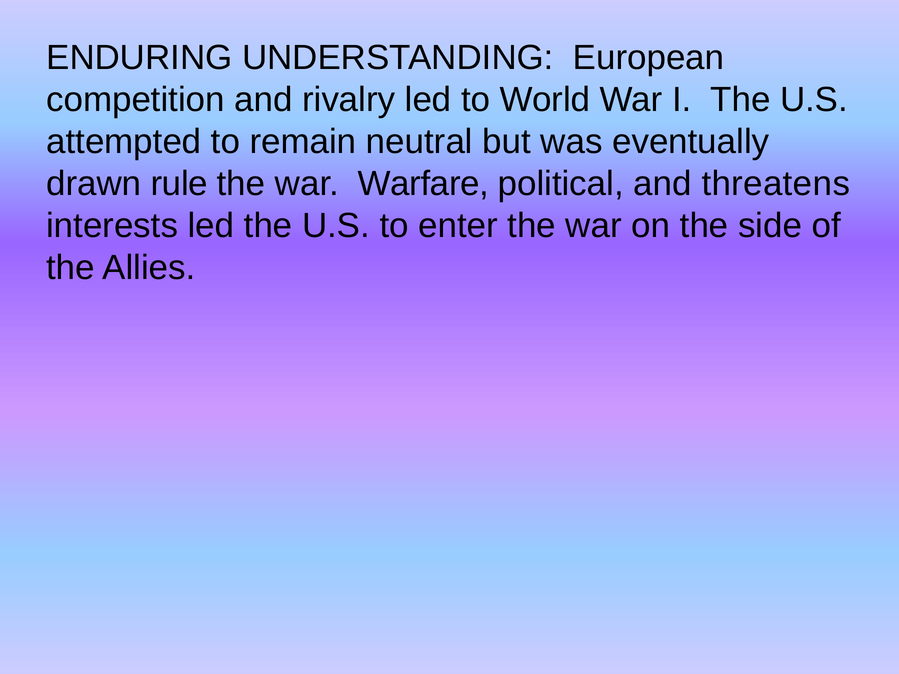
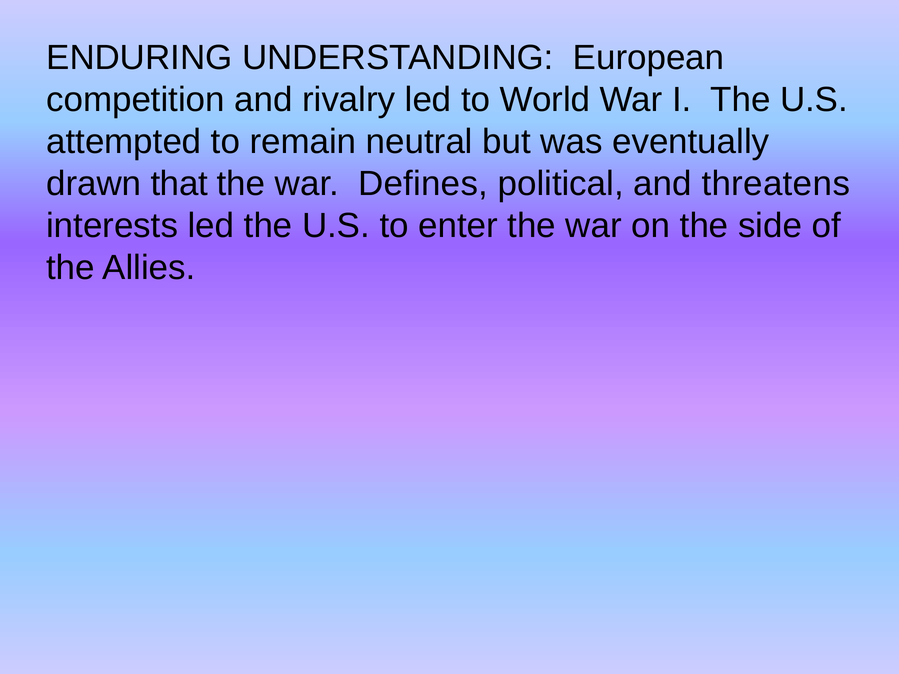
rule: rule -> that (179, 184)
Warfare: Warfare -> Defines (423, 184)
